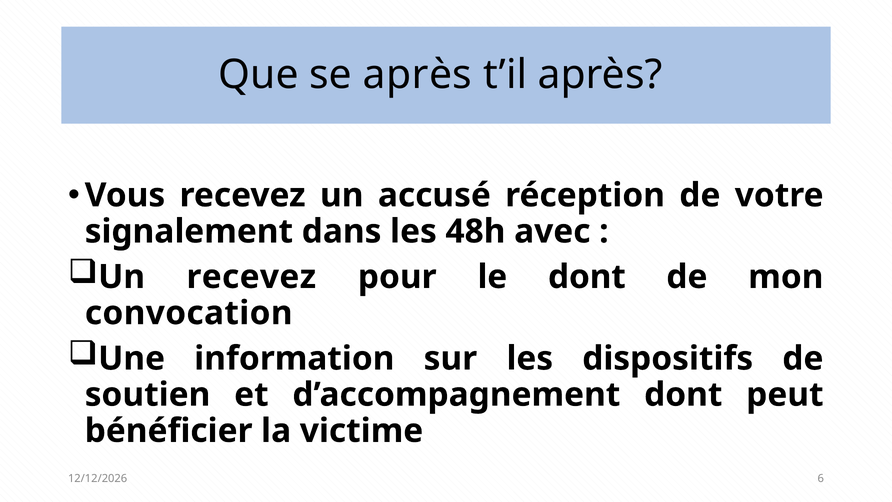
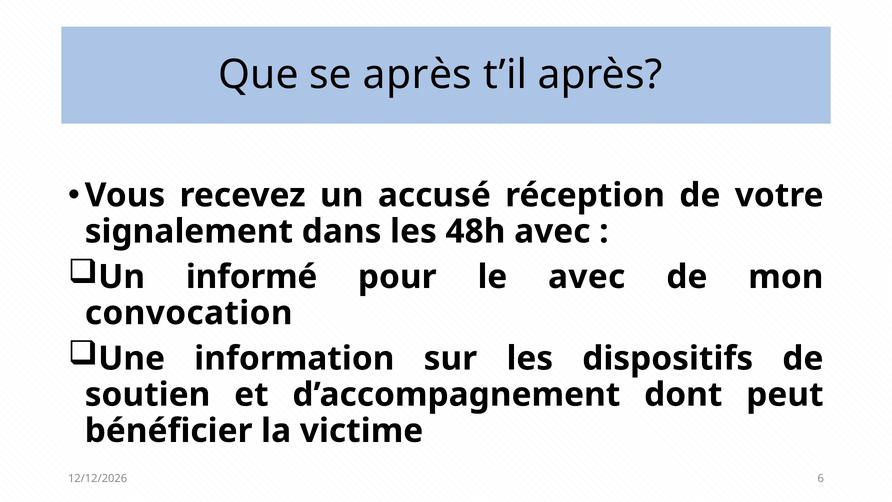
Un recevez: recevez -> informé (252, 277)
le dont: dont -> avec (587, 277)
